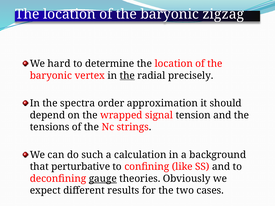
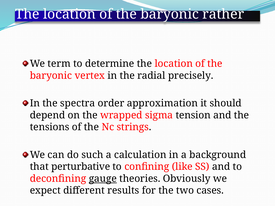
zigzag: zigzag -> rather (223, 14)
hard: hard -> term (59, 64)
the underline: present -> none (127, 76)
signal: signal -> sigma (159, 115)
